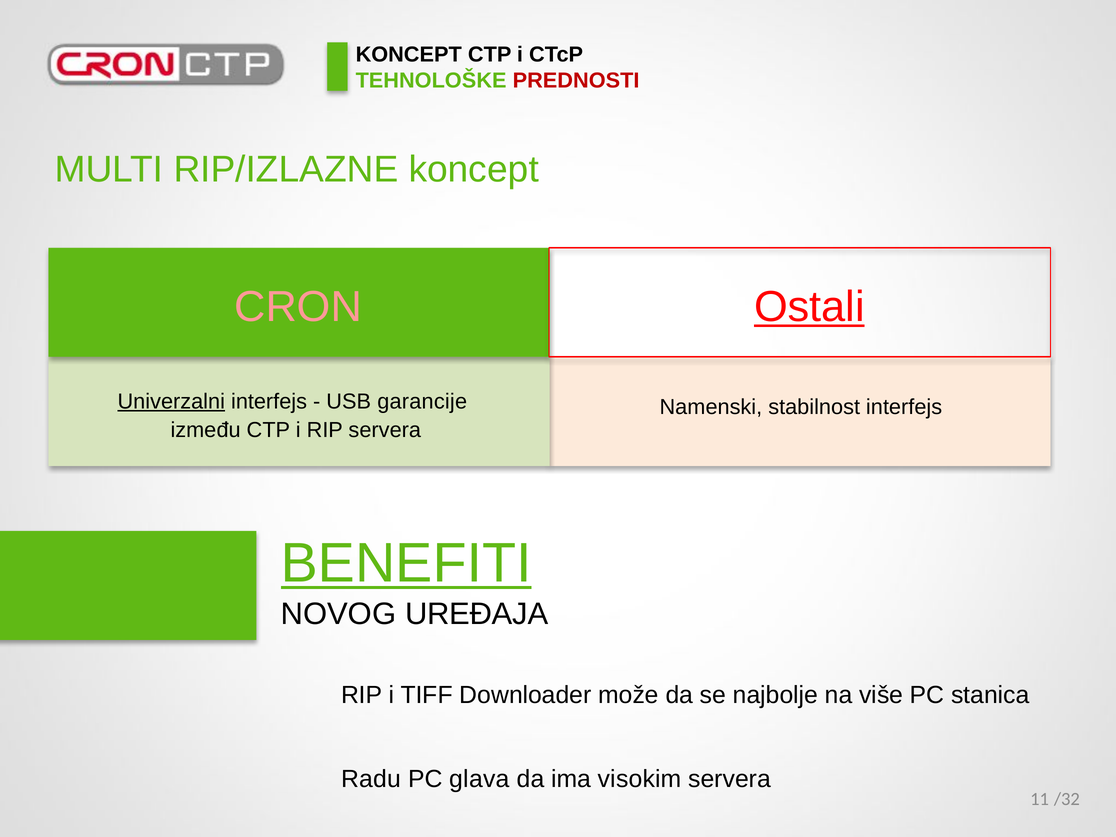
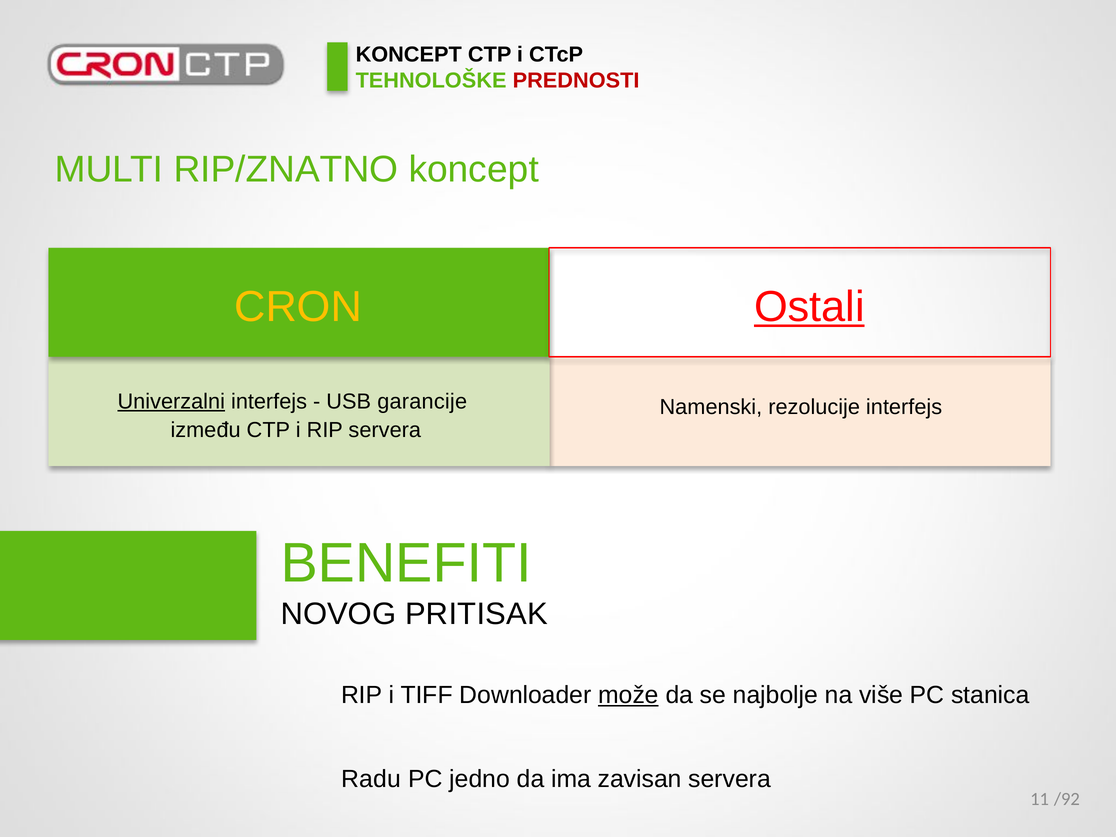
RIP/IZLAZNE: RIP/IZLAZNE -> RIP/ZNATNO (286, 170)
CRON colour: pink -> yellow (298, 307)
stabilnost: stabilnost -> rezolucije (814, 407)
BENEFITI underline: present -> none (406, 564)
UREĐAJA: UREĐAJA -> PRITISAK (476, 614)
može underline: none -> present (628, 695)
/32: /32 -> /92 (1067, 799)
glava: glava -> jedno (480, 779)
visokim: visokim -> zavisan (640, 779)
